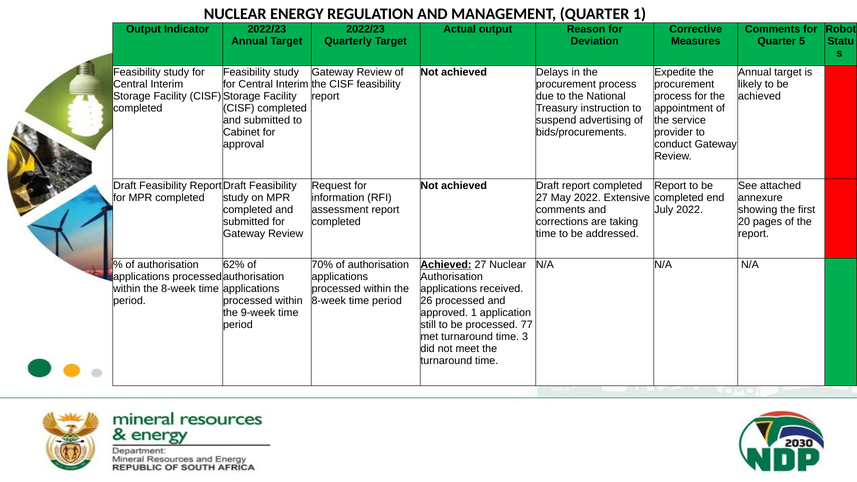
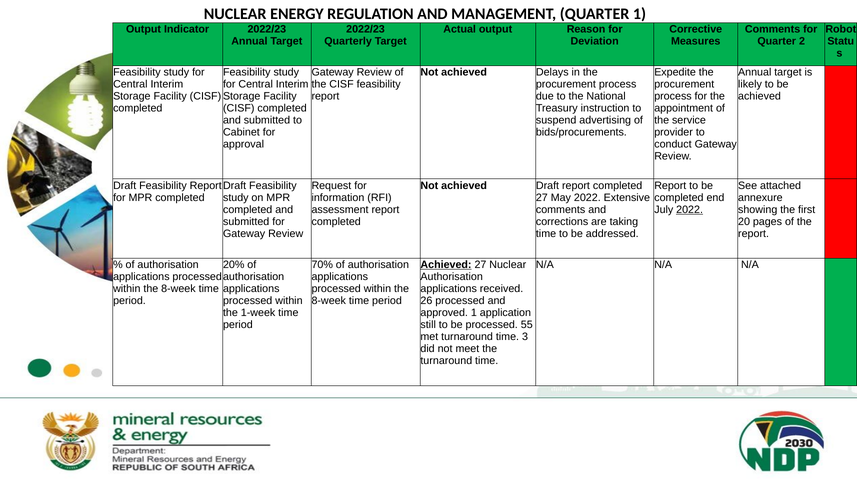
5: 5 -> 2 (802, 41)
2022 underline: none -> present (690, 210)
62%: 62% -> 20% (234, 265)
9-week: 9-week -> 1-week (258, 313)
77: 77 -> 55 (527, 325)
